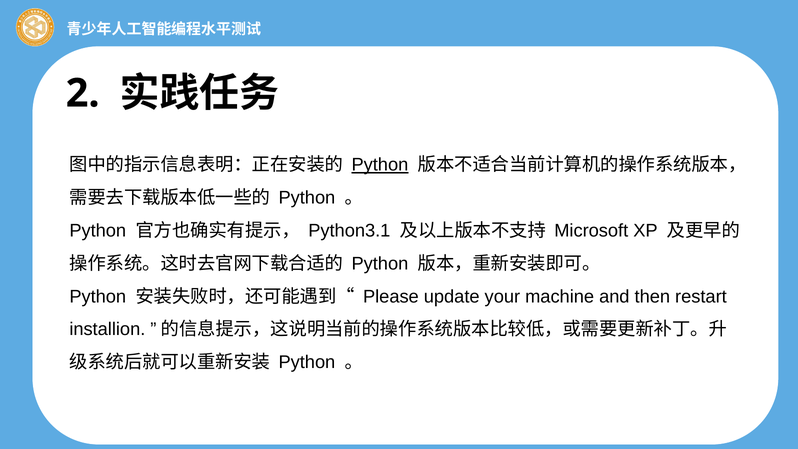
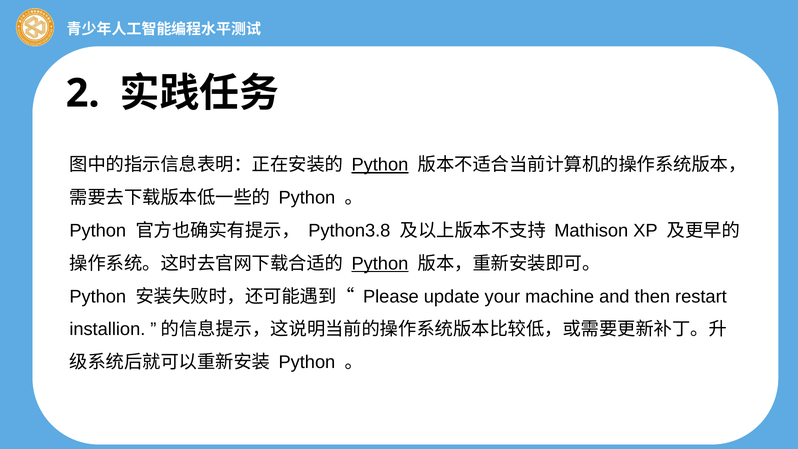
Python3.1: Python3.1 -> Python3.8 (349, 231)
Microsoft: Microsoft -> Mathison (591, 231)
Python underline: none -> present (380, 264)
